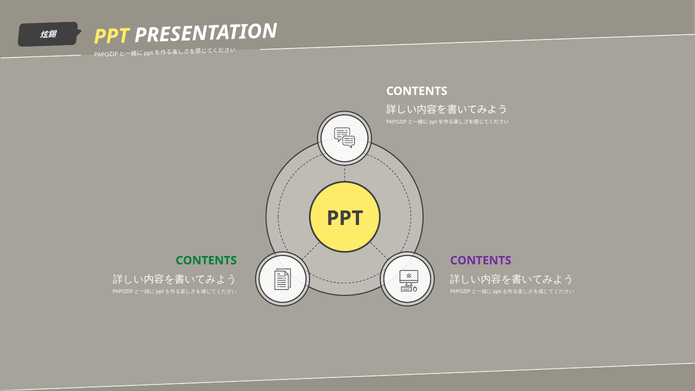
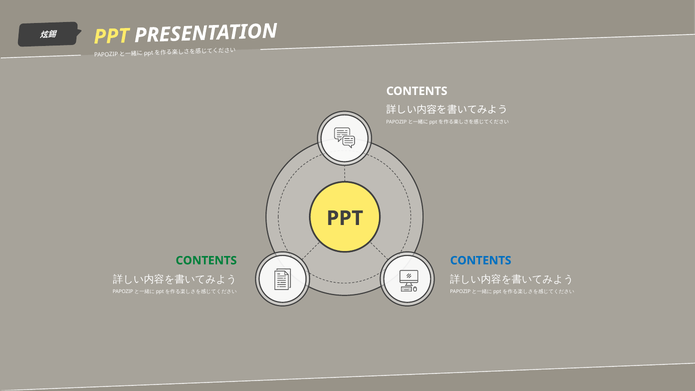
CONTENTS colour: purple -> blue (481, 260)
